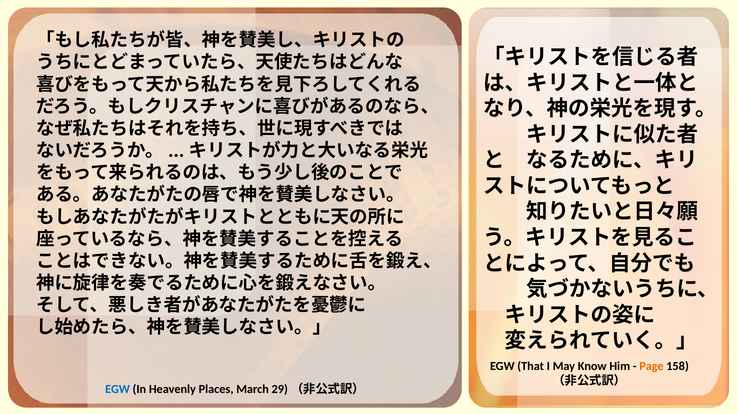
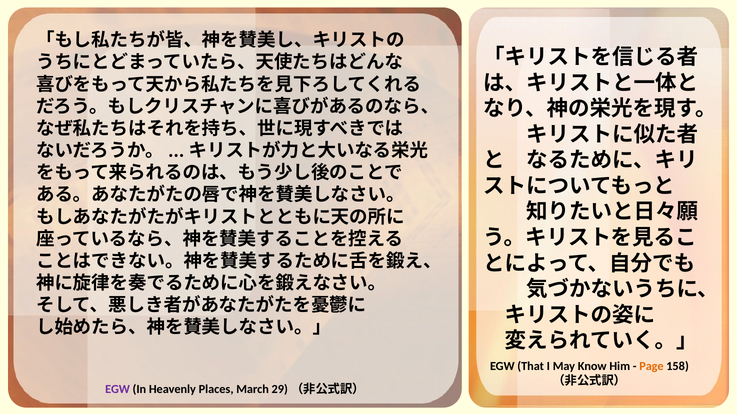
EGW colour: blue -> purple (118, 390)
